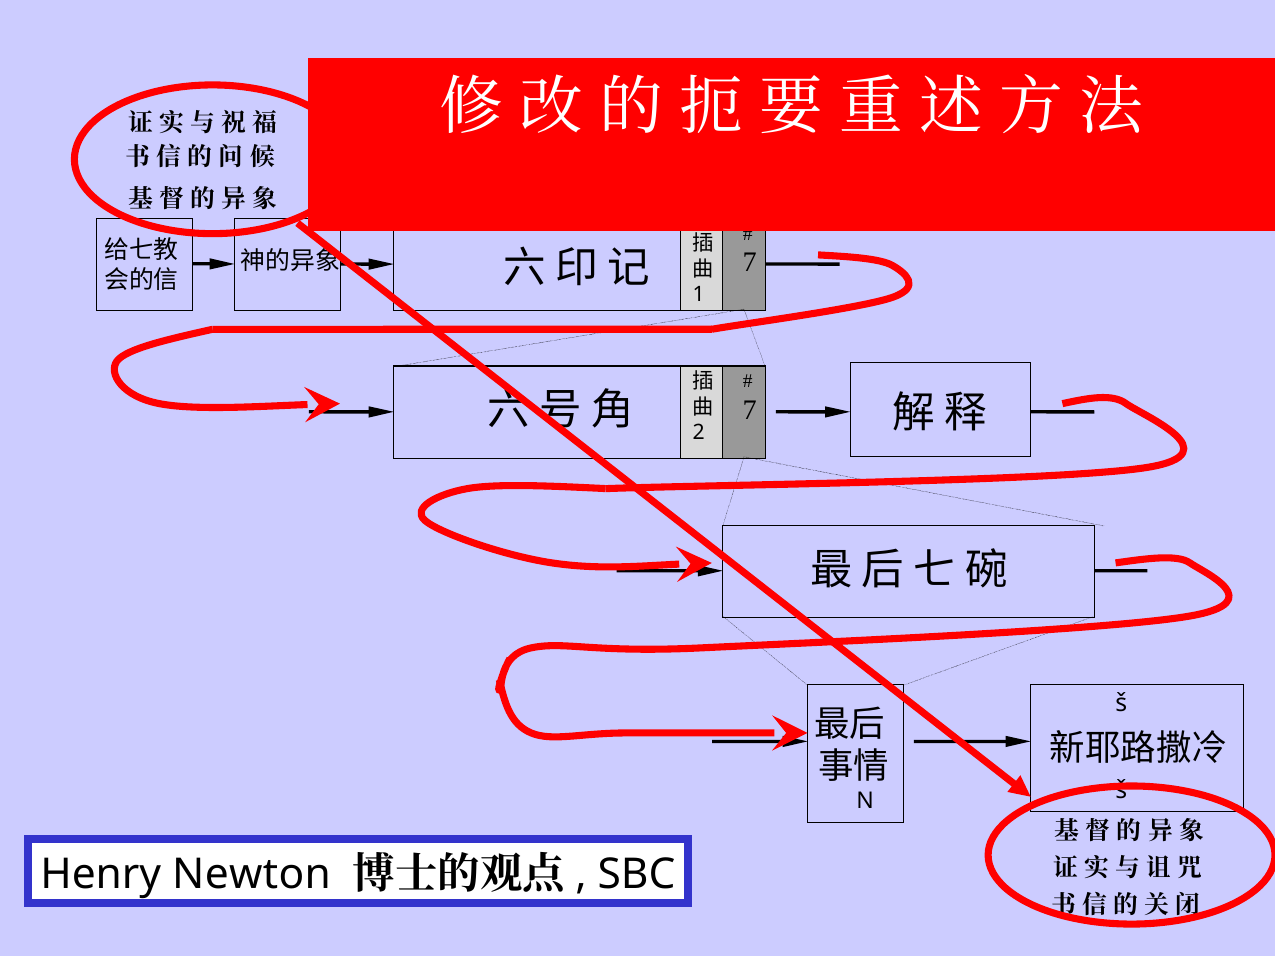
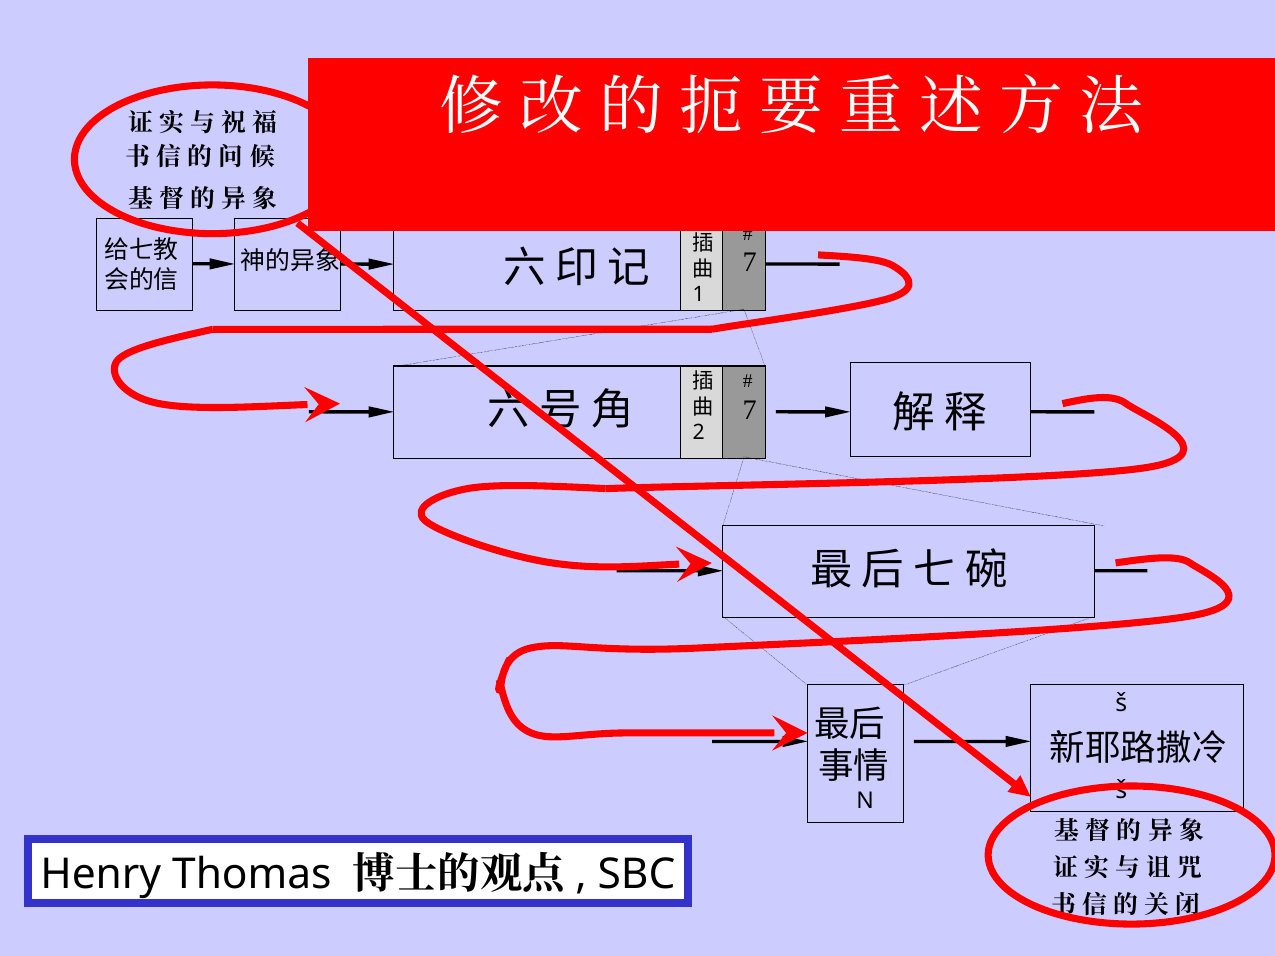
Newton: Newton -> Thomas (252, 875)
